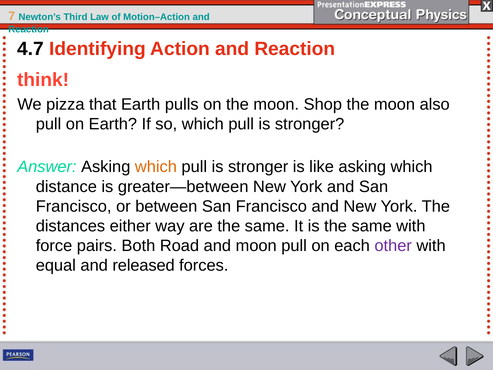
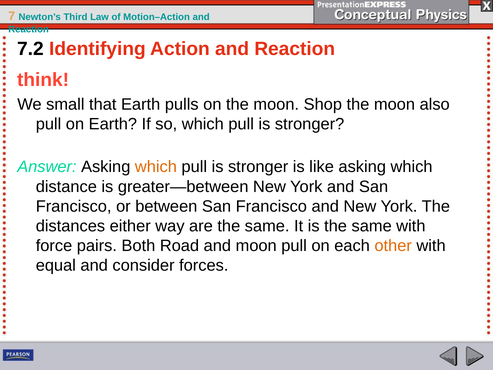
4.7: 4.7 -> 7.2 (31, 49)
pizza: pizza -> small (65, 104)
other colour: purple -> orange (393, 246)
released: released -> consider (144, 265)
